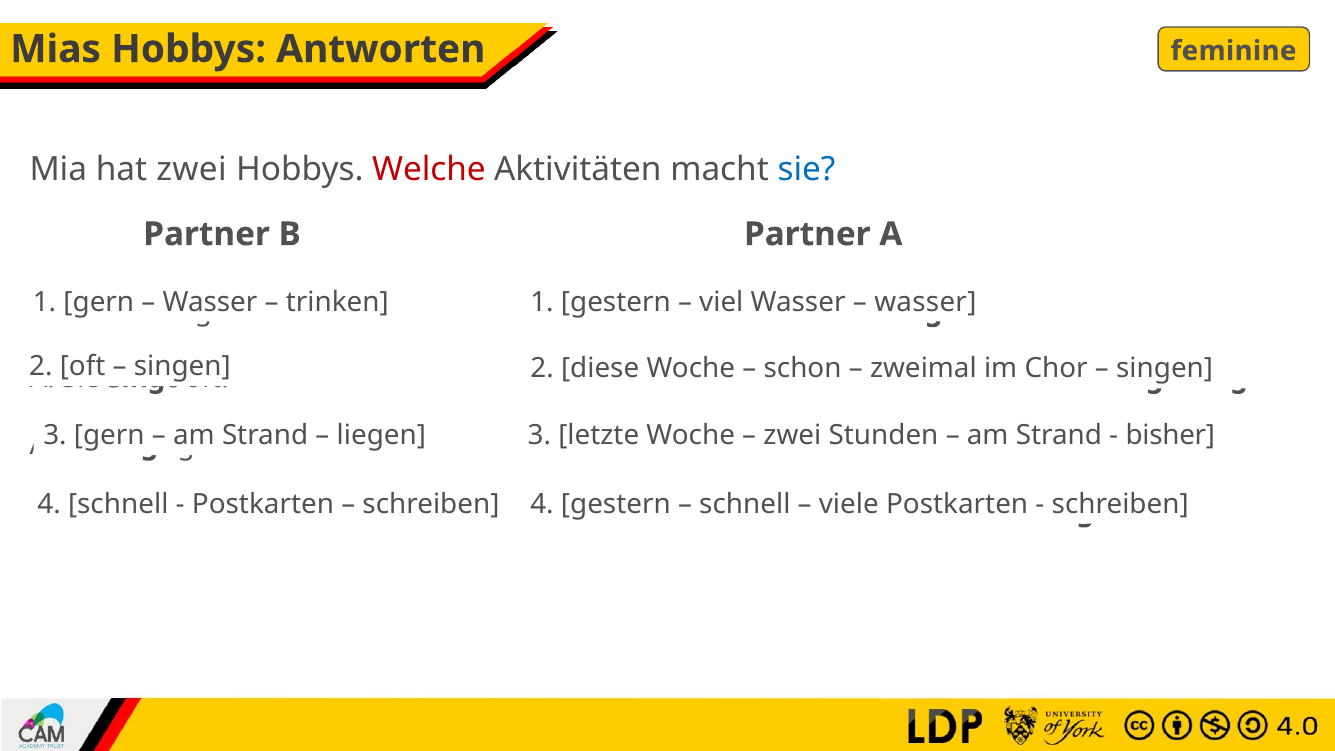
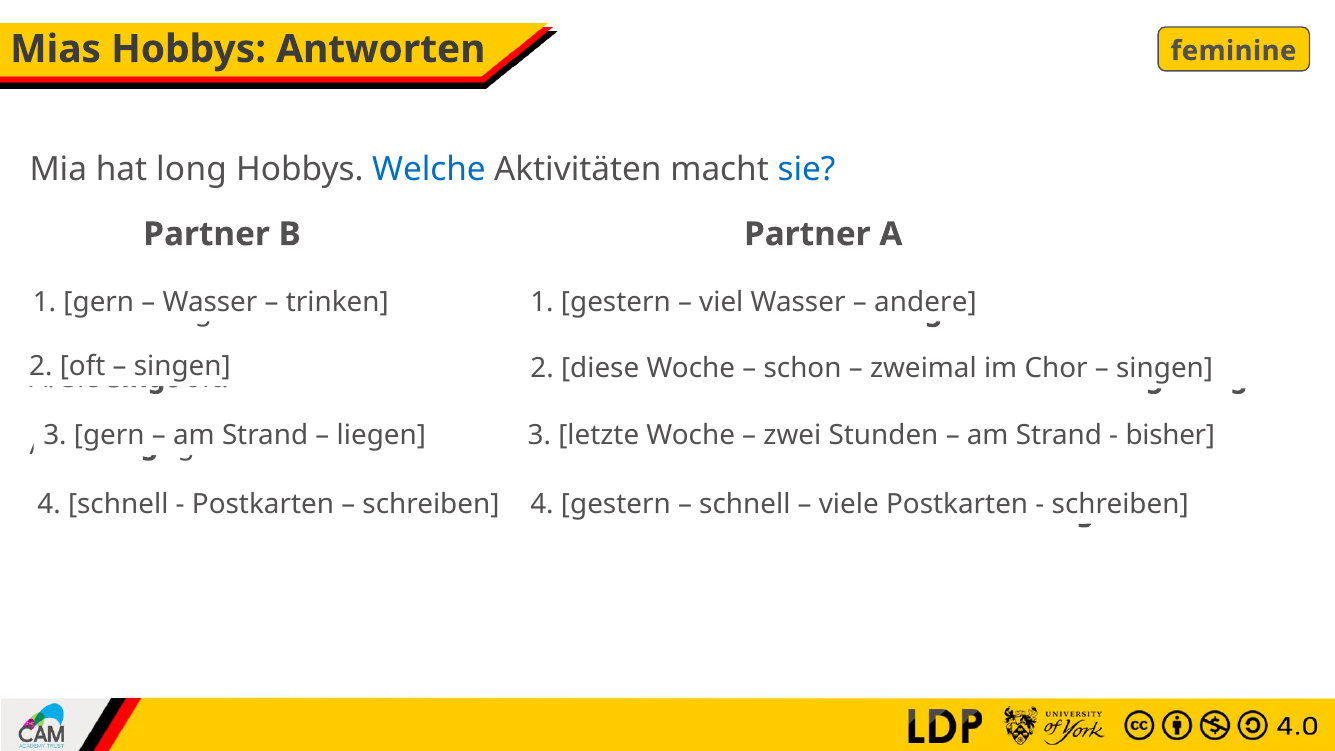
hat zwei: zwei -> long (192, 169)
Welche colour: red -> blue (429, 169)
wasser: wasser -> andere (925, 302)
